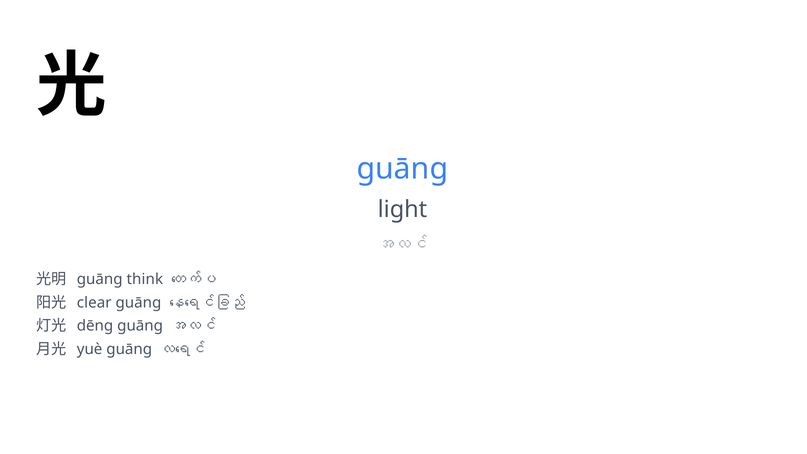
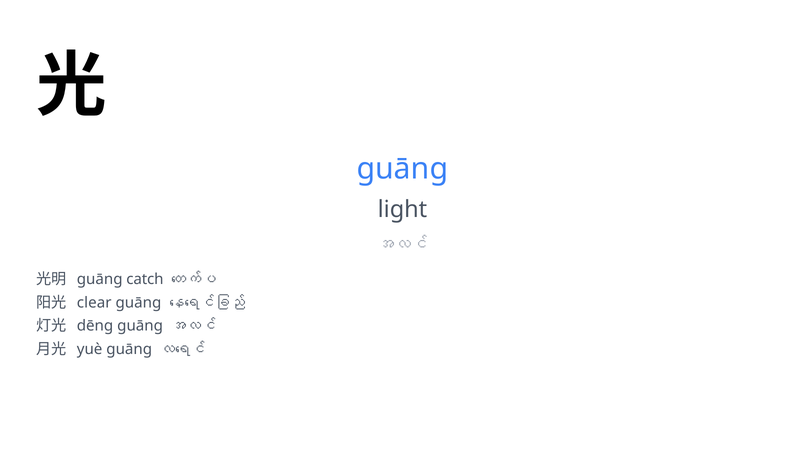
think: think -> catch (145, 279)
